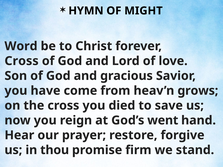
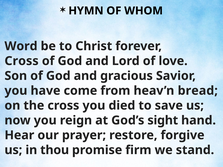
MIGHT: MIGHT -> WHOM (144, 11)
grows: grows -> bread (198, 91)
went: went -> sight (163, 121)
